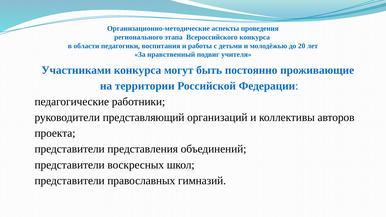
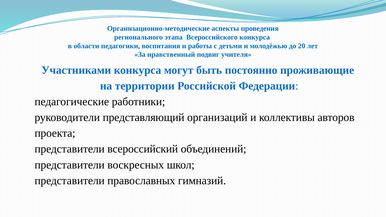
представления: представления -> всероссийский (143, 149)
